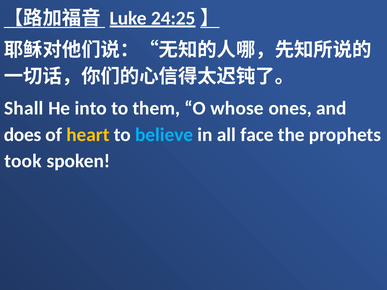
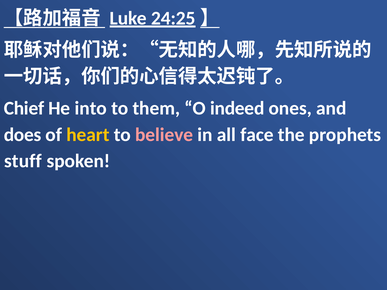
Shall: Shall -> Chief (24, 108)
whose: whose -> indeed (237, 108)
believe colour: light blue -> pink (164, 135)
took: took -> stuff (23, 161)
